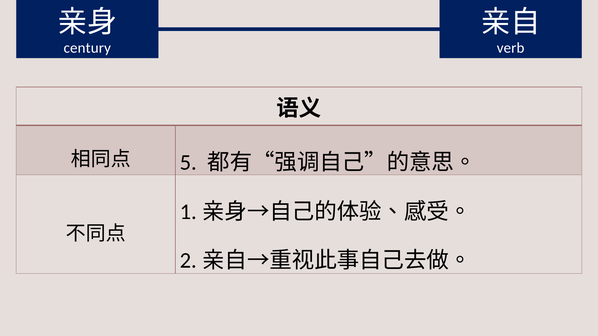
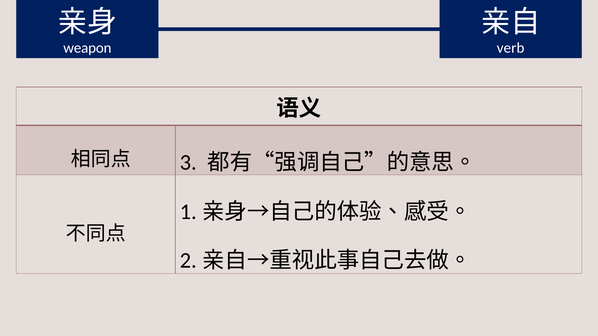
century: century -> weapon (87, 48)
5: 5 -> 3 (188, 163)
